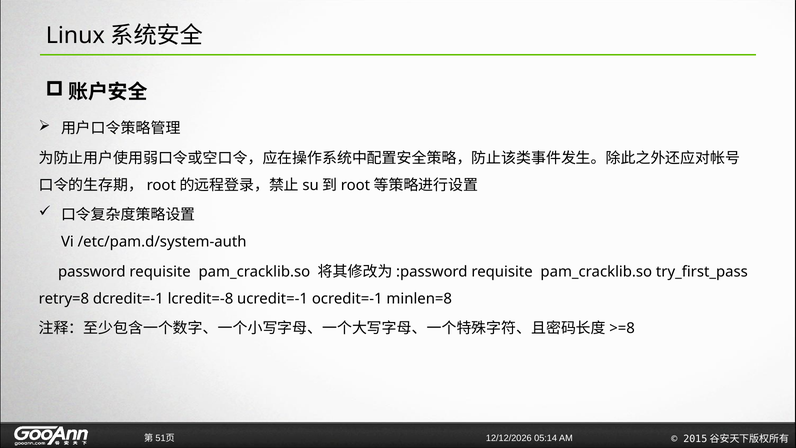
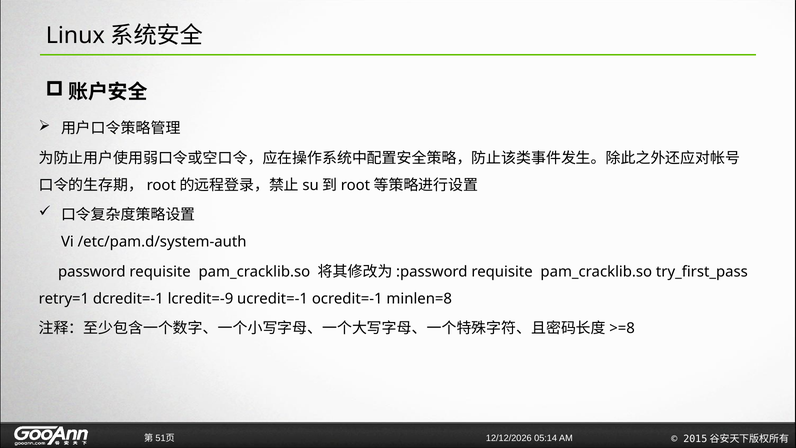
retry=8: retry=8 -> retry=1 (64, 298)
lcredit=-8: lcredit=-8 -> lcredit=-9 (200, 298)
